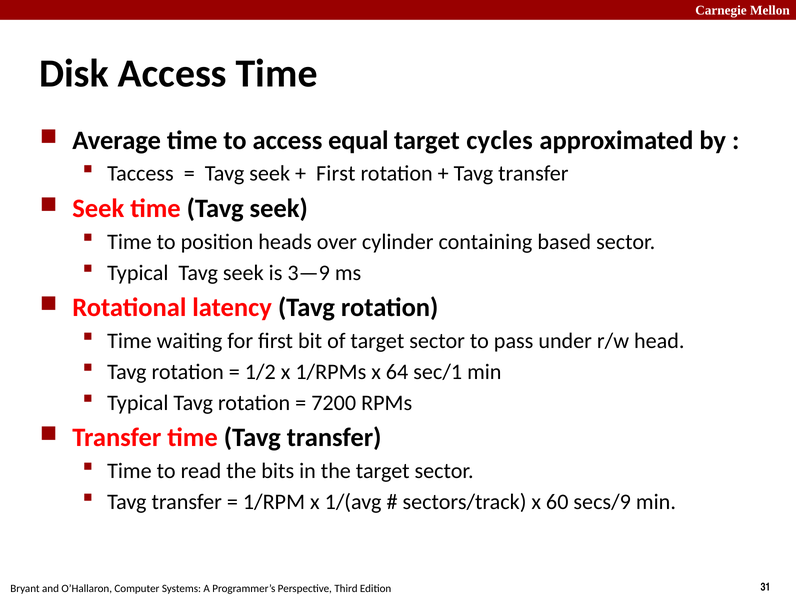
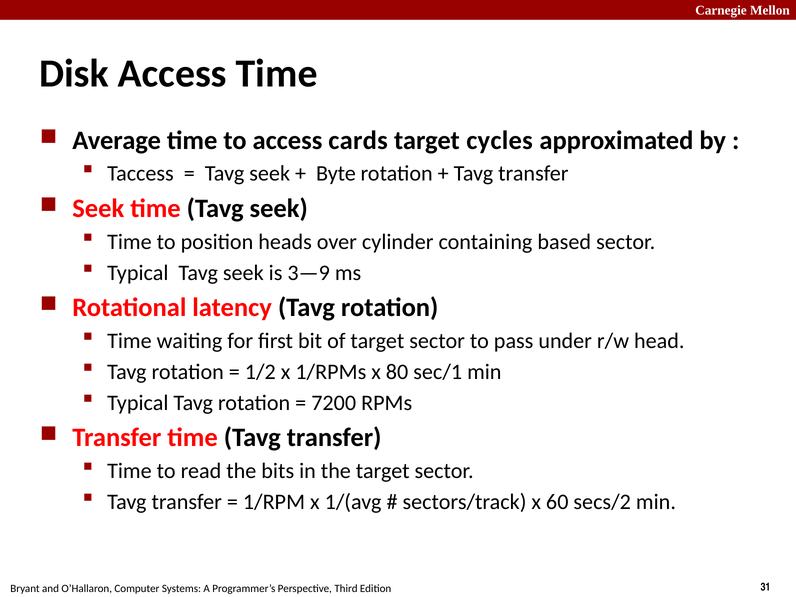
equal: equal -> cards (358, 140)
First: First -> Byte (336, 174)
64: 64 -> 80 (397, 372)
secs/9: secs/9 -> secs/2 (602, 502)
